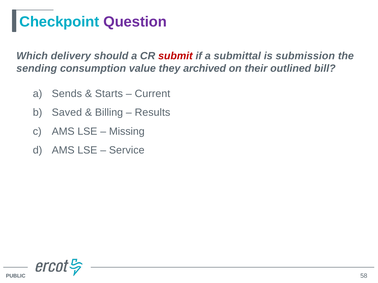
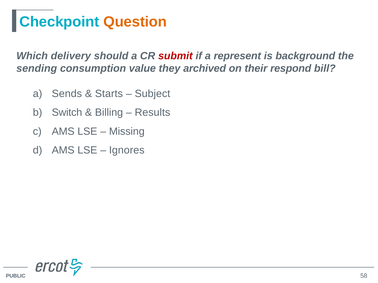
Question colour: purple -> orange (135, 22)
submittal: submittal -> represent (237, 56)
submission: submission -> background (305, 56)
outlined: outlined -> respond (291, 69)
Current: Current -> Subject (152, 94)
Saved: Saved -> Switch (67, 113)
Service: Service -> Ignores (127, 151)
